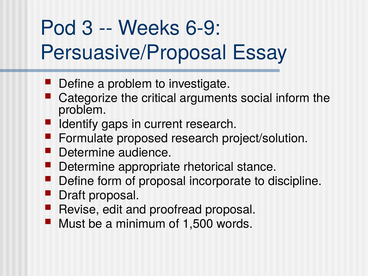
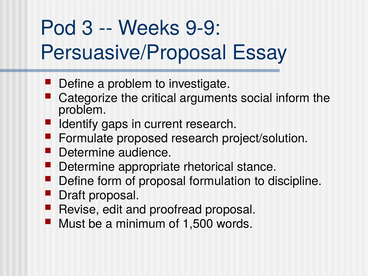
6-9: 6-9 -> 9-9 (203, 28)
incorporate: incorporate -> formulation (220, 181)
